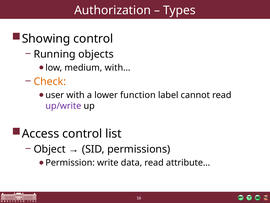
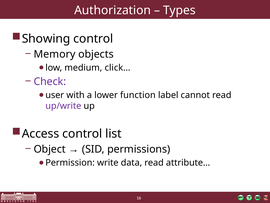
Running: Running -> Memory (55, 54)
with…: with… -> click… (118, 68)
Check colour: orange -> purple (50, 81)
